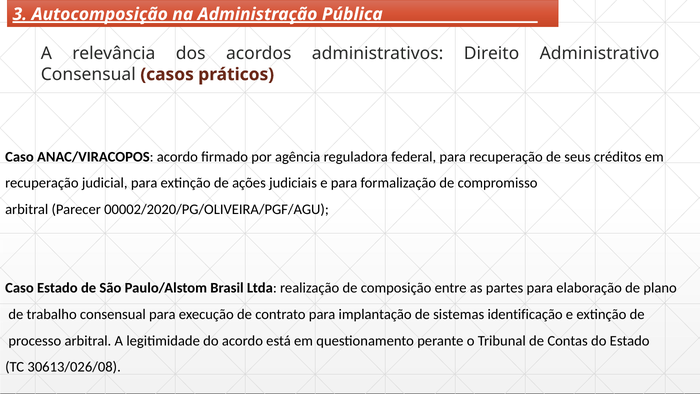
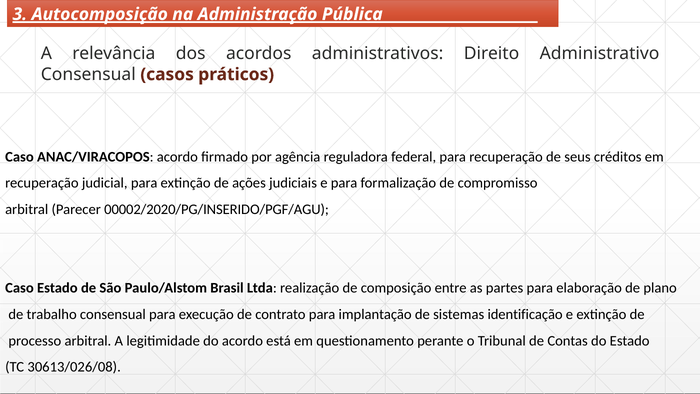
00002/2020/PG/OLIVEIRA/PGF/AGU: 00002/2020/PG/OLIVEIRA/PGF/AGU -> 00002/2020/PG/INSERIDO/PGF/AGU (217, 209)
